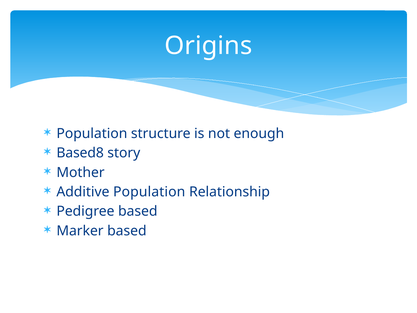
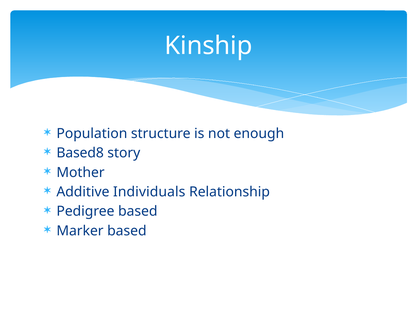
Origins: Origins -> Kinship (208, 46)
Additive Population: Population -> Individuals (149, 192)
